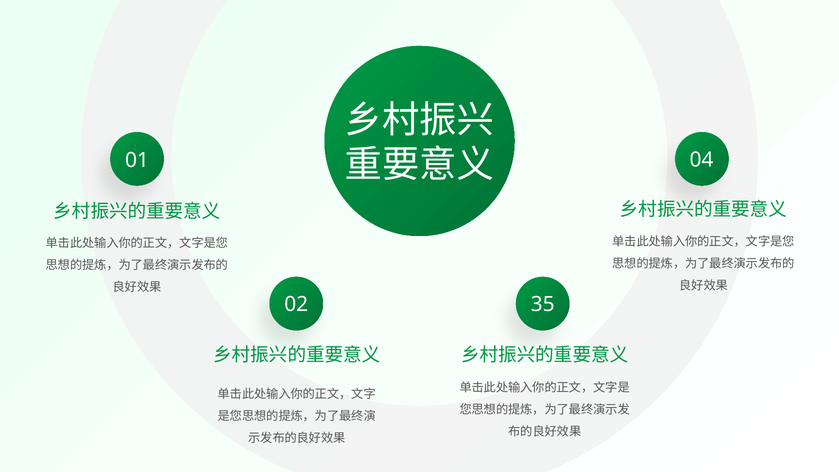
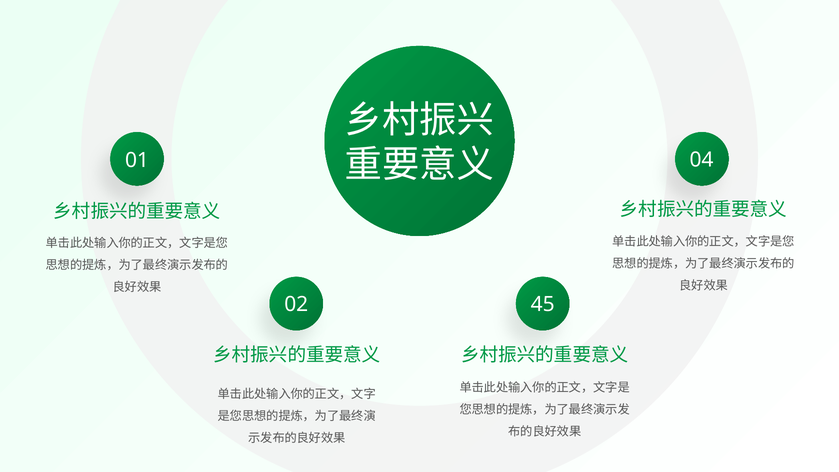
35: 35 -> 45 (543, 304)
